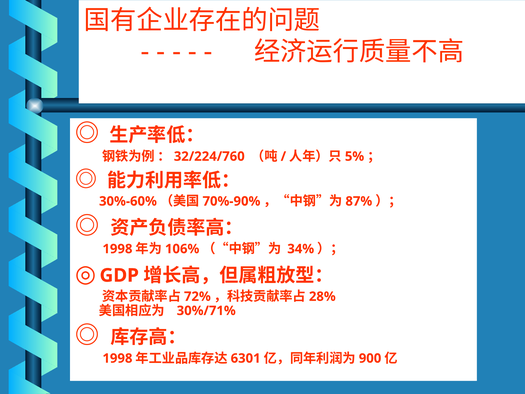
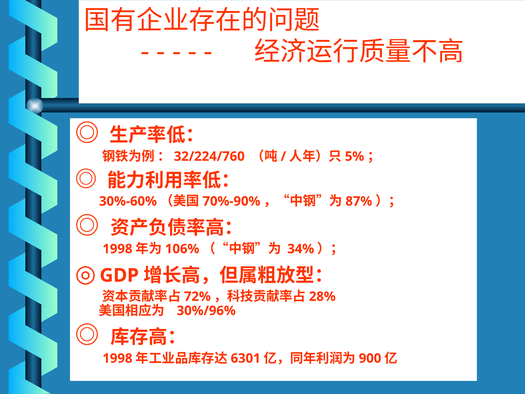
30%/71%: 30%/71% -> 30%/96% (206, 311)
